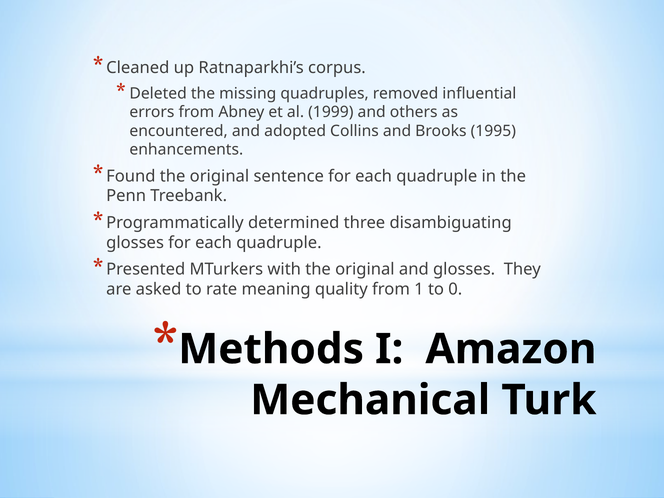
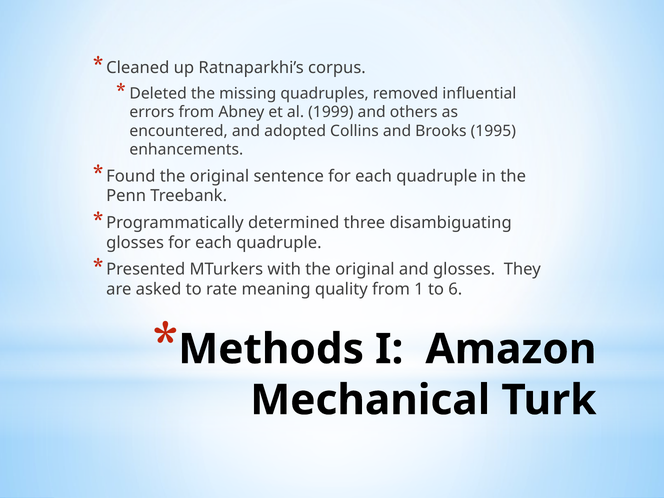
0: 0 -> 6 (455, 289)
